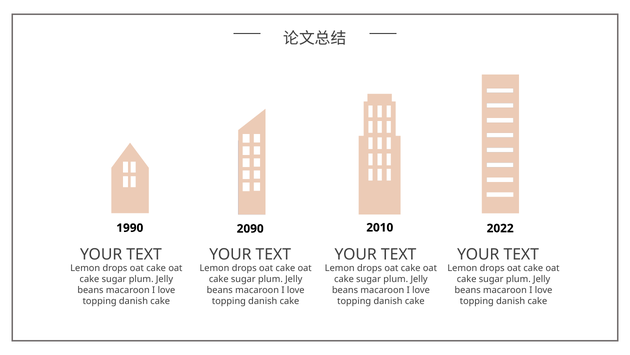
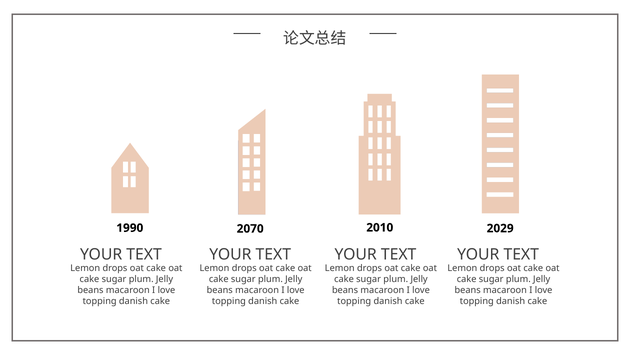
2090: 2090 -> 2070 (250, 228)
2022: 2022 -> 2029 (500, 228)
